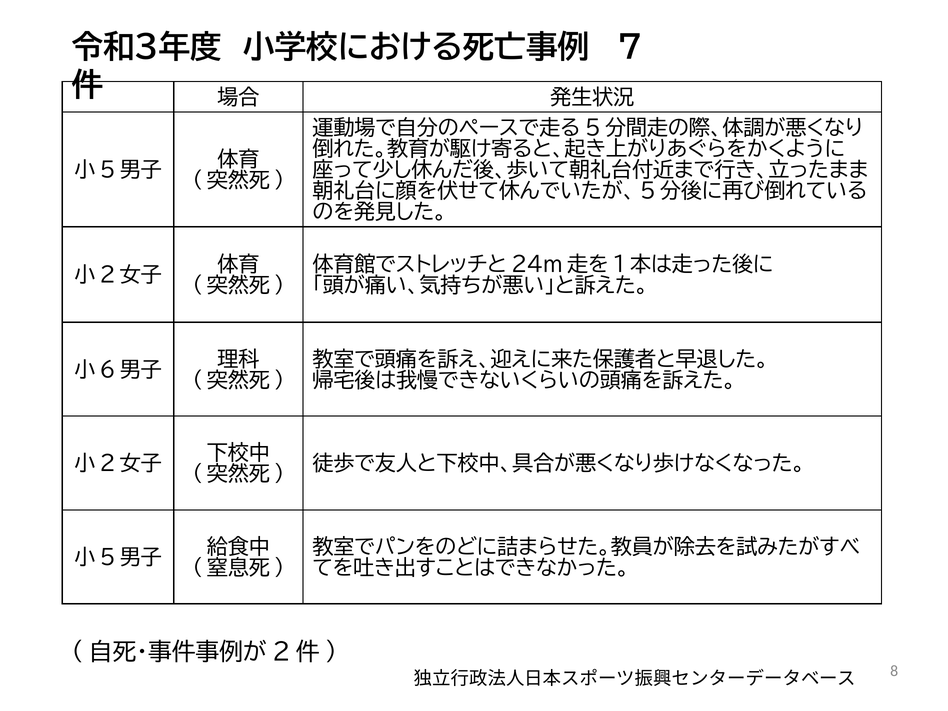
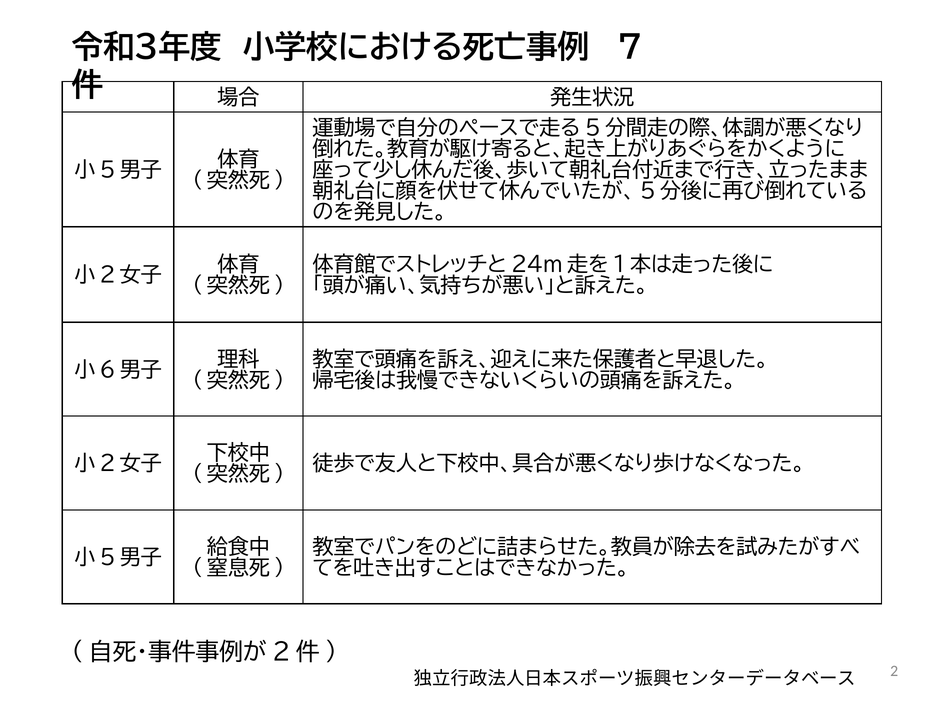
8: 8 -> 2 (894, 671)
